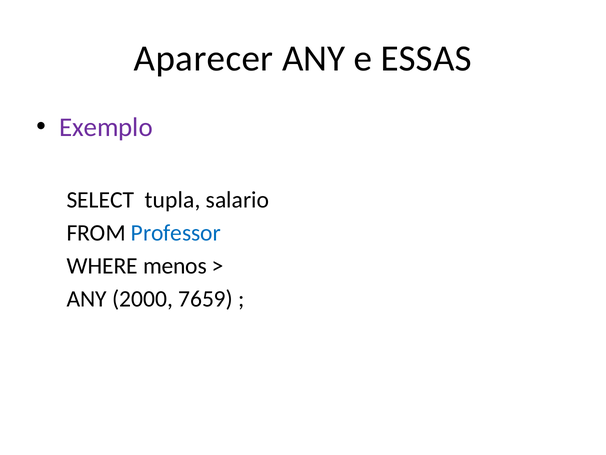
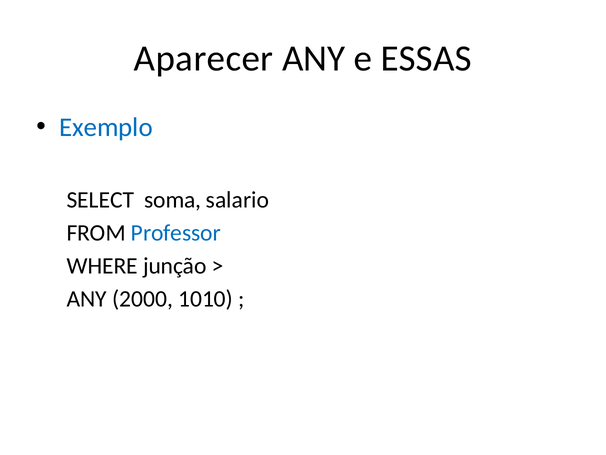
Exemplo colour: purple -> blue (106, 127)
tupla: tupla -> soma (173, 200)
menos: menos -> junção (175, 266)
7659: 7659 -> 1010 (206, 299)
